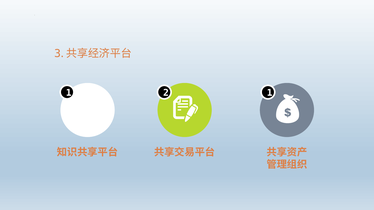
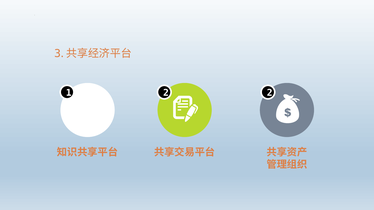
2 1: 1 -> 2 (270, 93)
